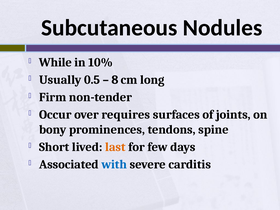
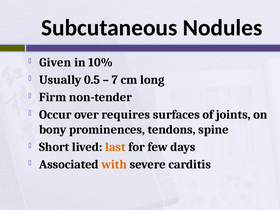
While: While -> Given (55, 62)
8: 8 -> 7 (115, 80)
with colour: blue -> orange (114, 164)
